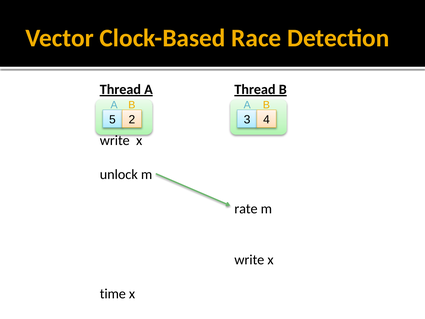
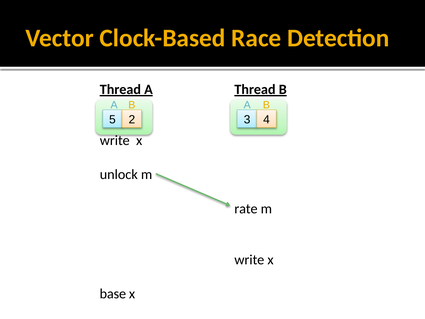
time: time -> base (113, 293)
